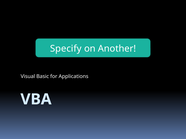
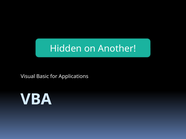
Specify: Specify -> Hidden (66, 49)
